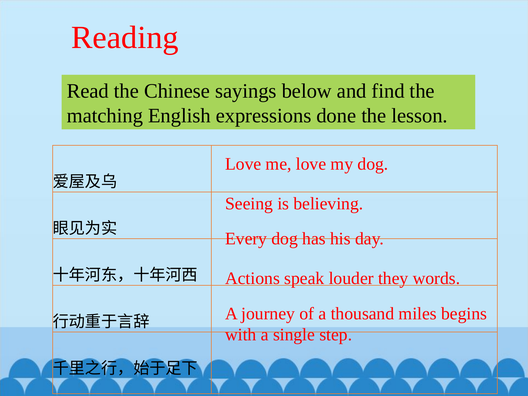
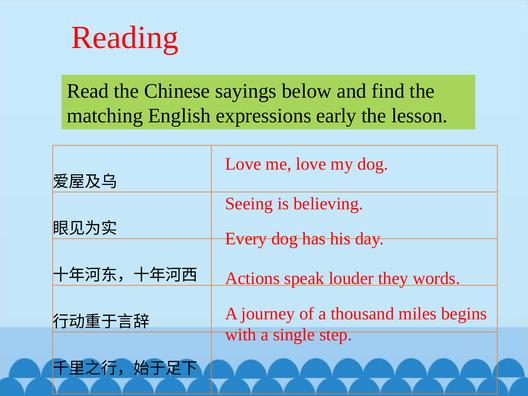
done: done -> early (336, 116)
